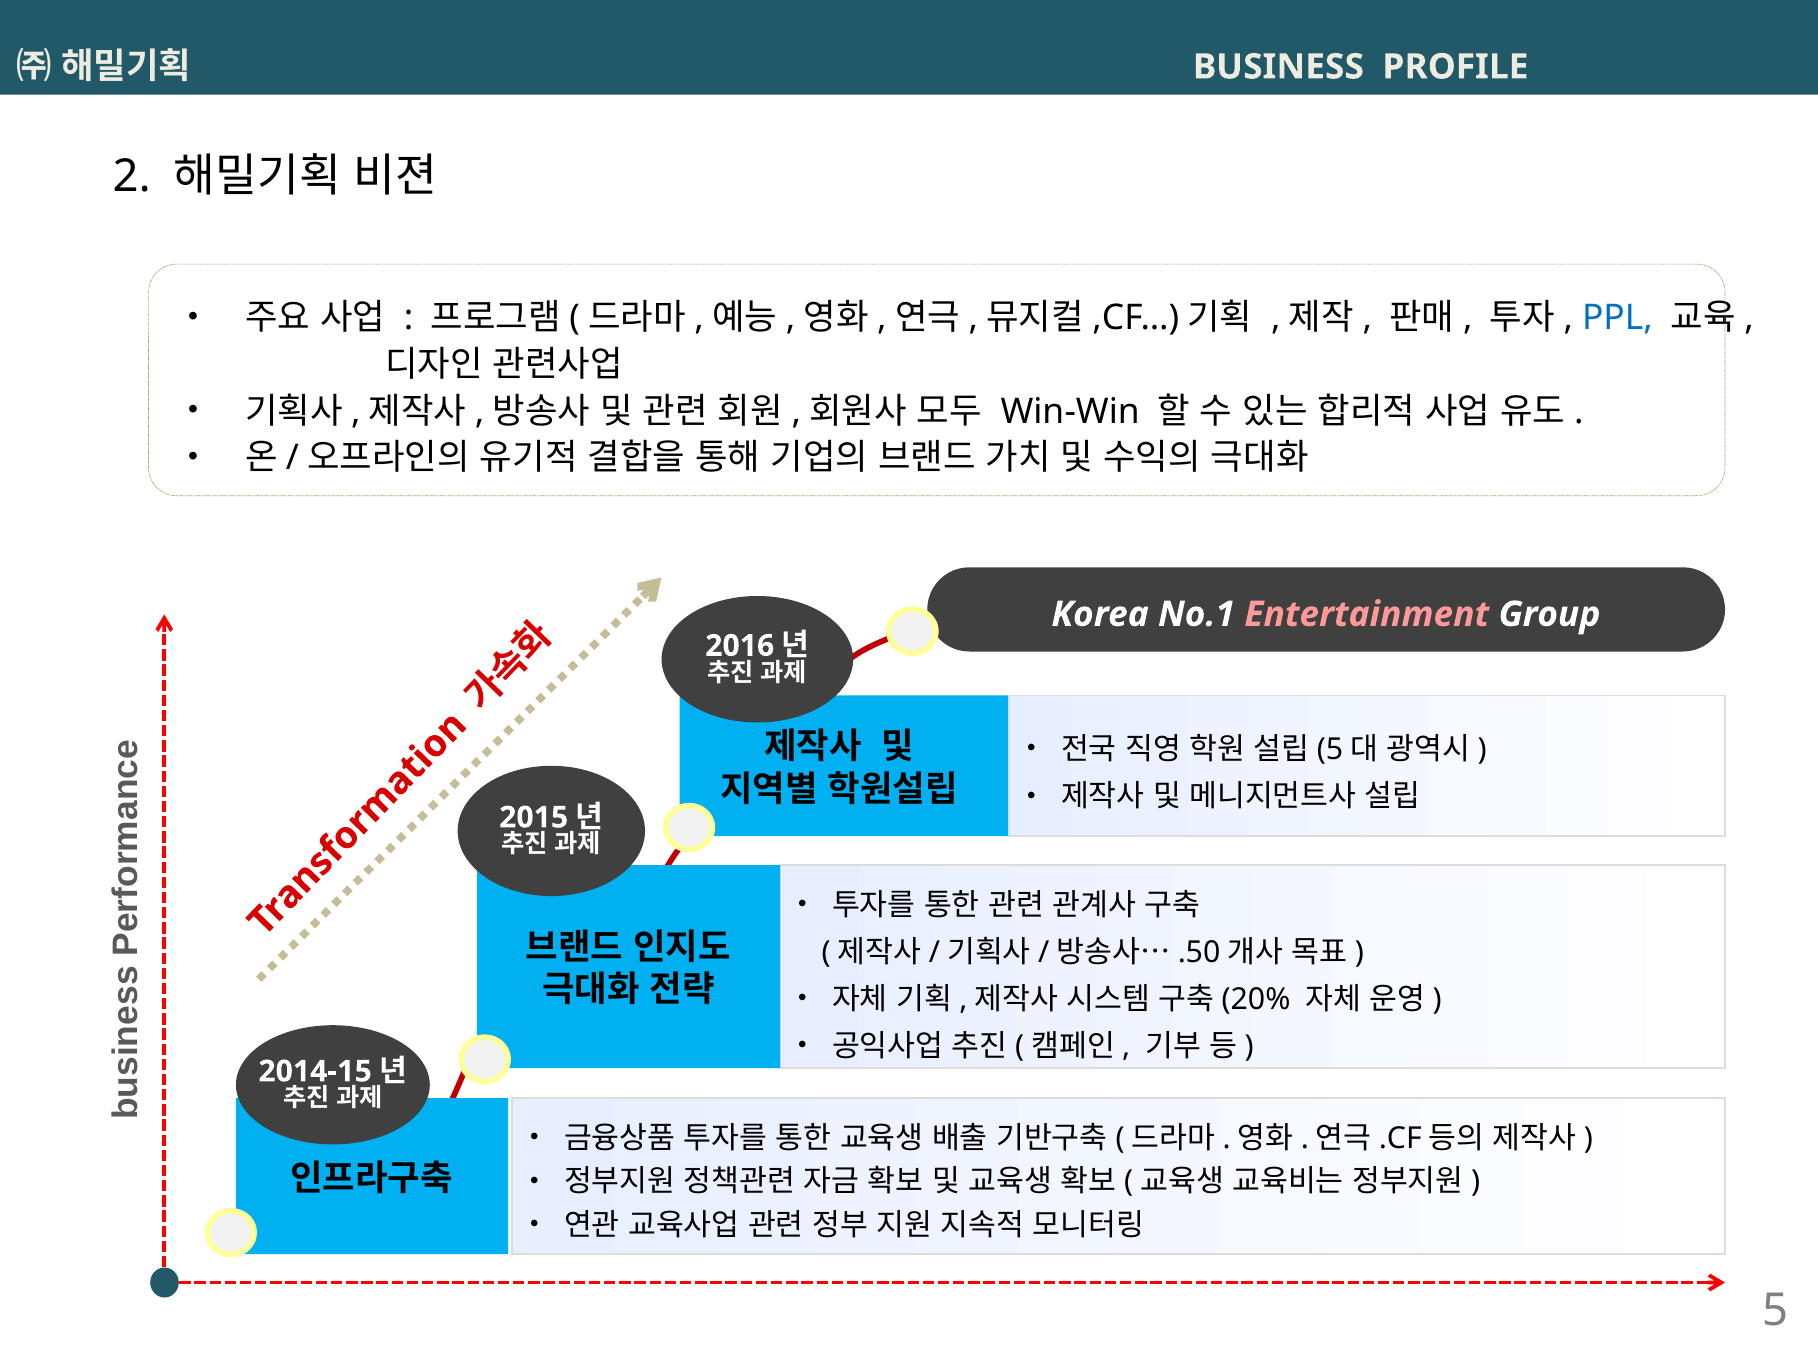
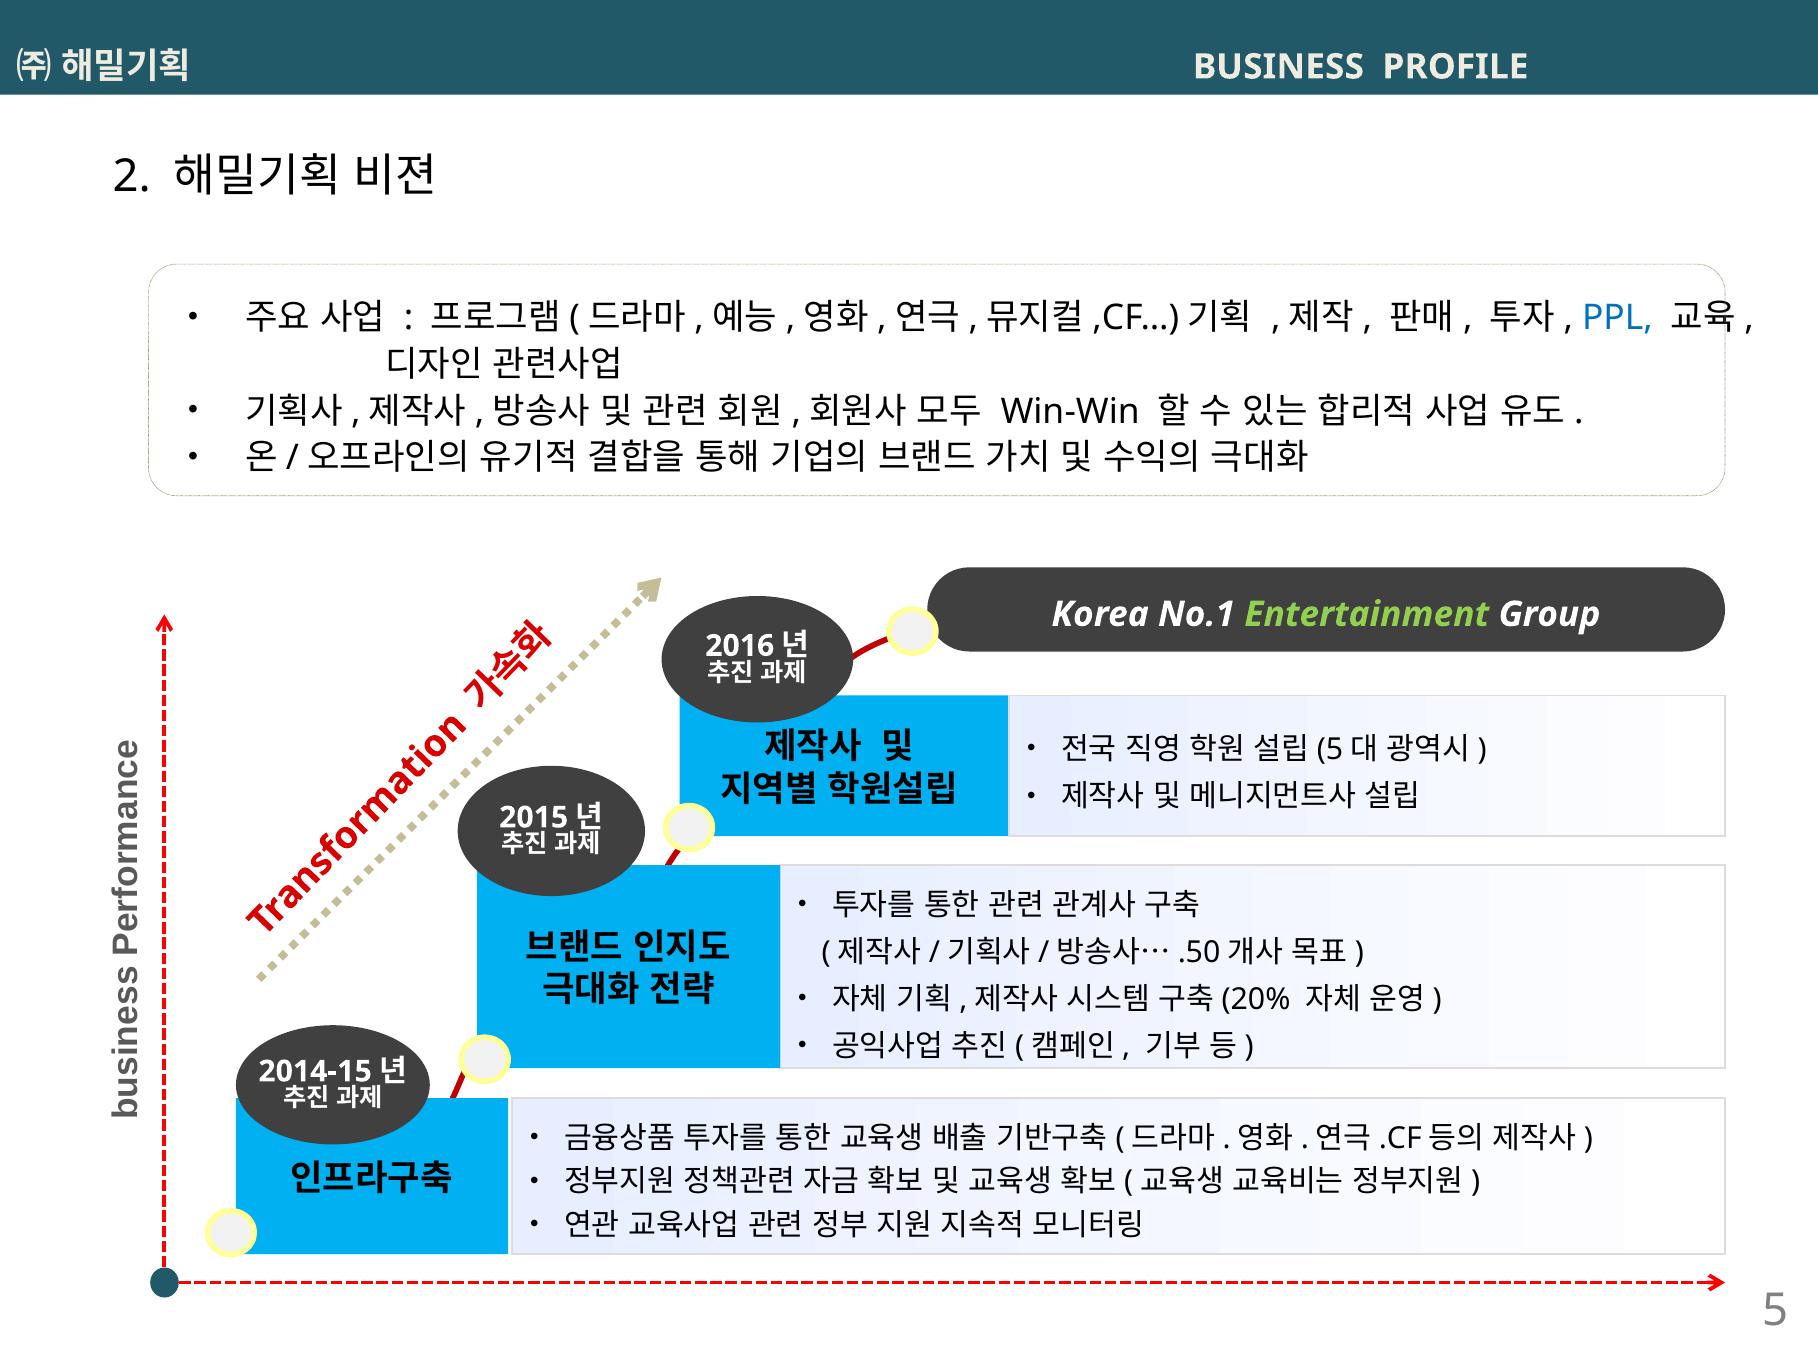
Entertainment colour: pink -> light green (1367, 615)
